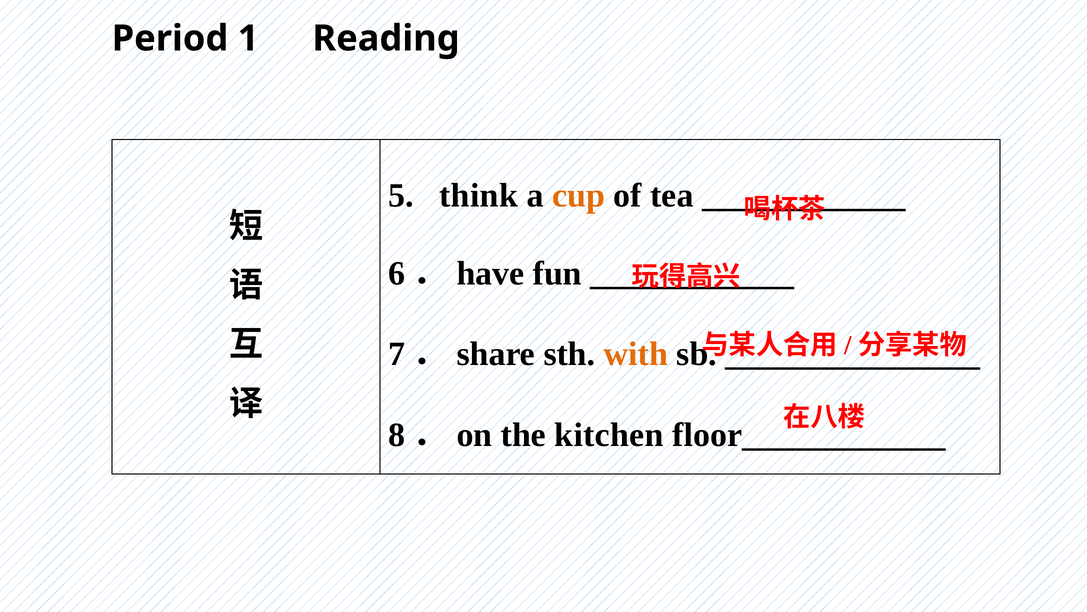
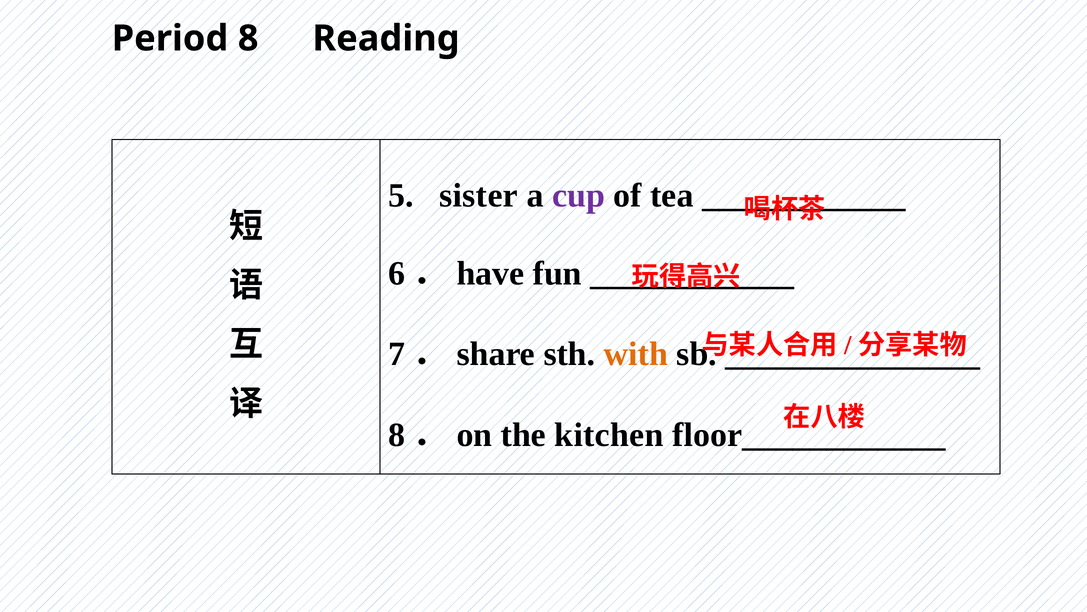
Period 1: 1 -> 8 (248, 38)
think: think -> sister (479, 195)
cup colour: orange -> purple (579, 195)
